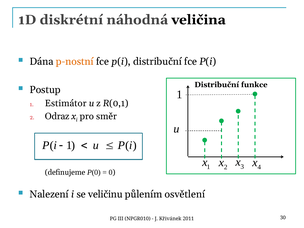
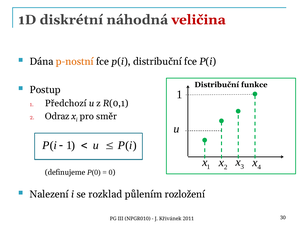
veličina colour: black -> red (199, 20)
Estimátor: Estimátor -> Předchozí (66, 103)
veličinu: veličinu -> rozklad (105, 194)
osvětlení: osvětlení -> rozložení (185, 194)
